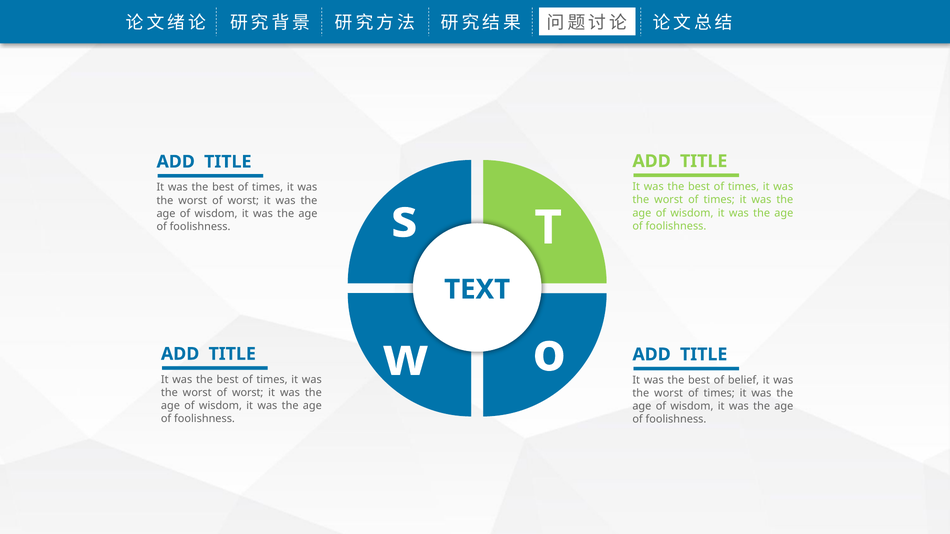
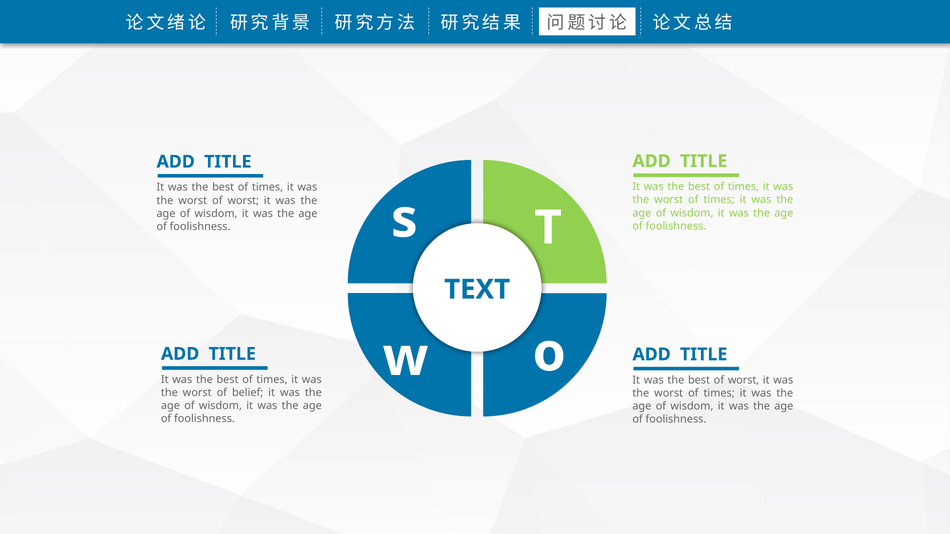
best of belief: belief -> worst (744, 380)
worst: worst -> belief (248, 393)
